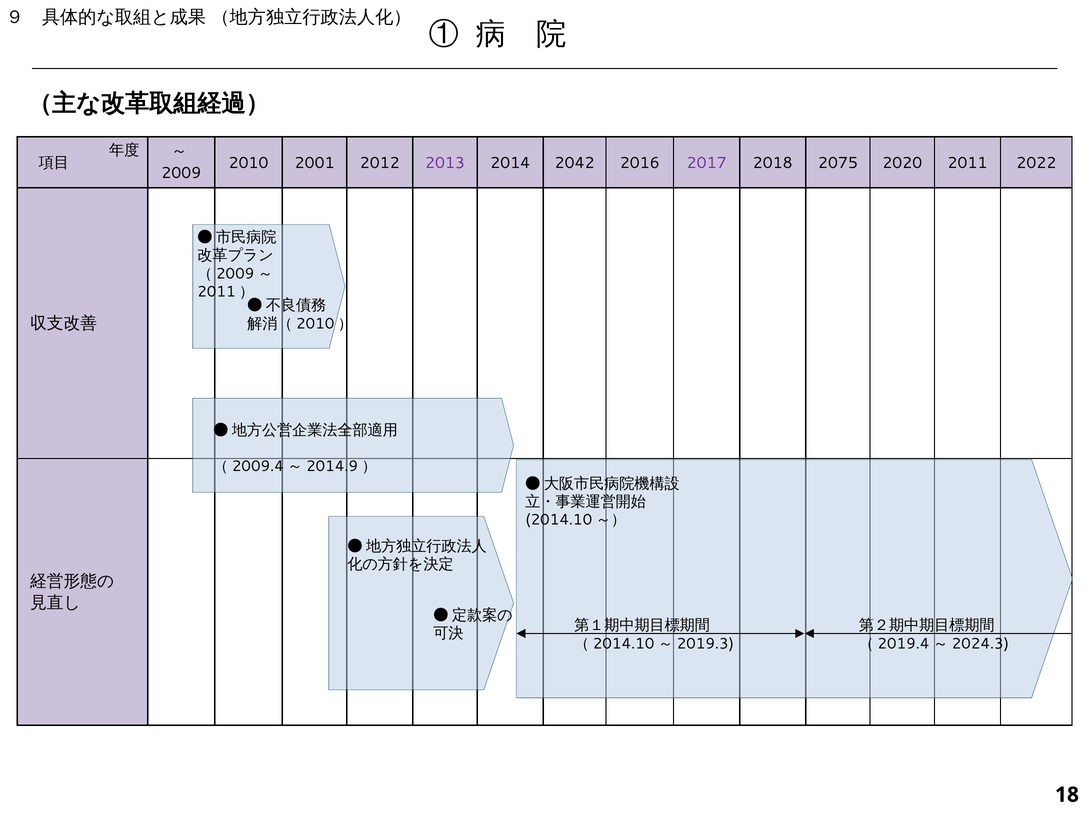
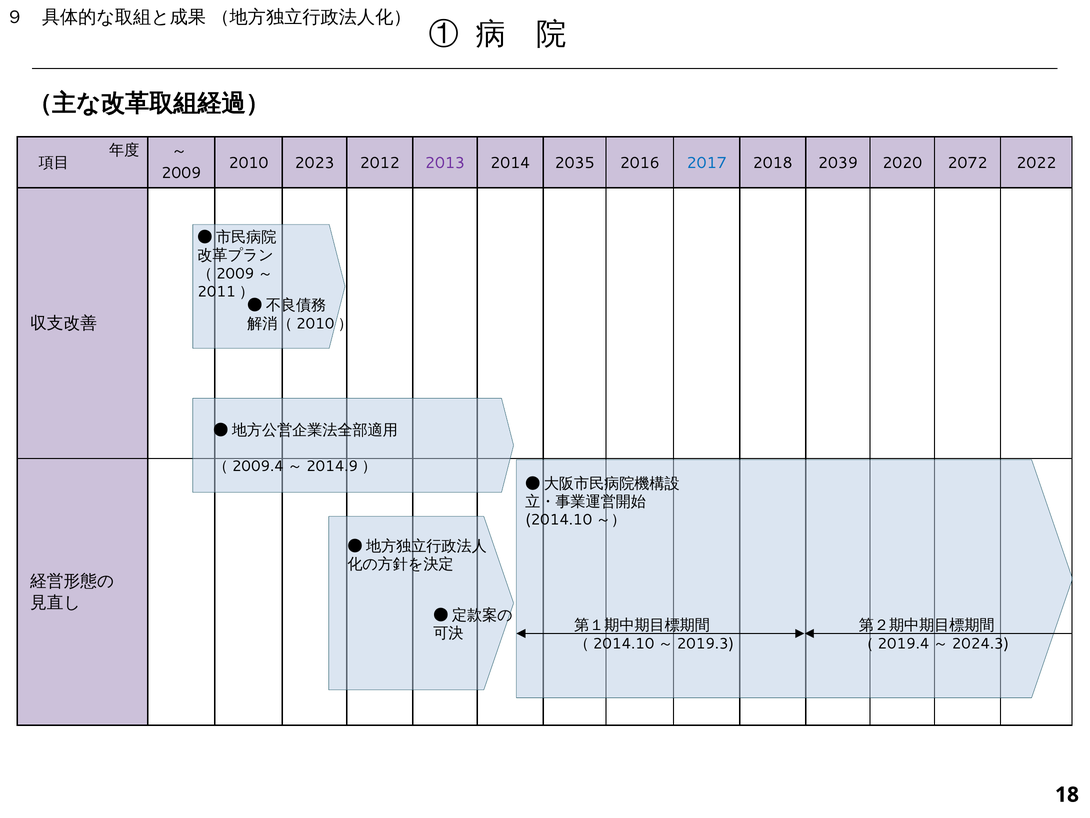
2001: 2001 -> 2023 (315, 163)
2042: 2042 -> 2035 (575, 163)
2017 colour: purple -> blue (707, 163)
2075: 2075 -> 2039 (838, 163)
2011: 2011 -> 2072 (967, 163)
